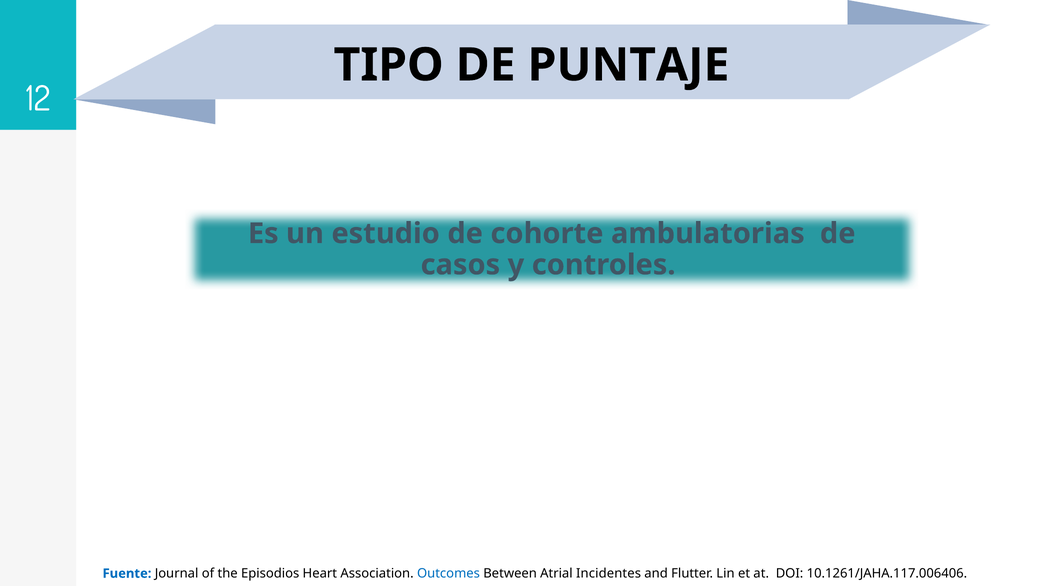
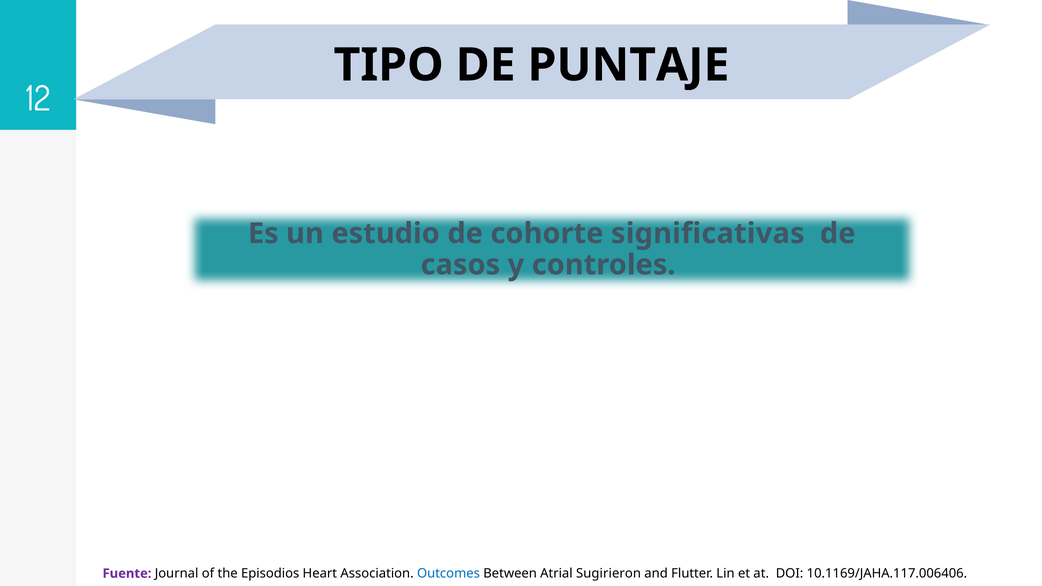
ambulatorias: ambulatorias -> significativas (708, 234)
Fuente colour: blue -> purple (127, 574)
Incidentes: Incidentes -> Sugirieron (609, 574)
10.1261/JAHA.117.006406: 10.1261/JAHA.117.006406 -> 10.1169/JAHA.117.006406 (887, 574)
